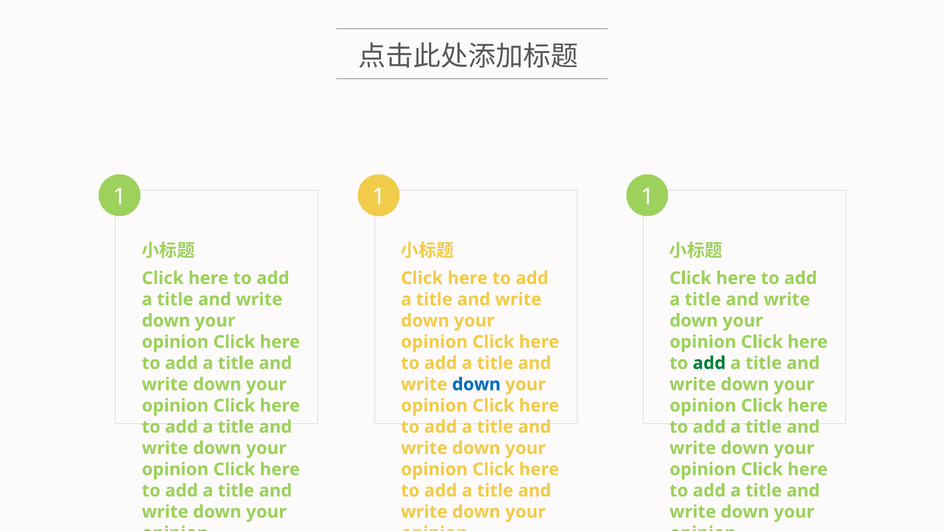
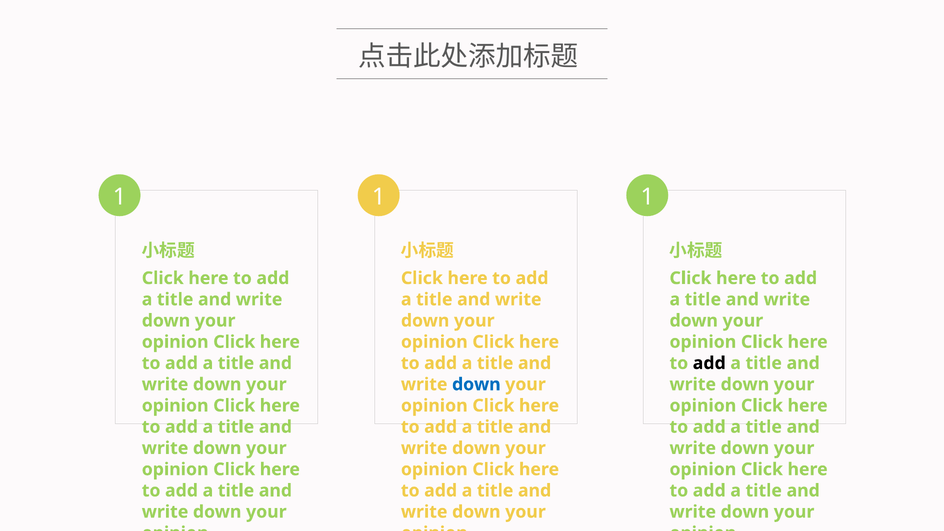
add colour: green -> black (709, 363)
